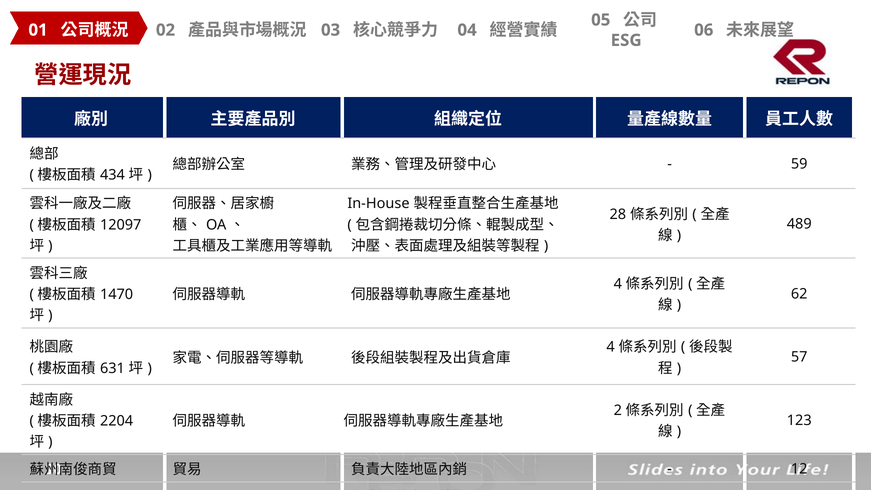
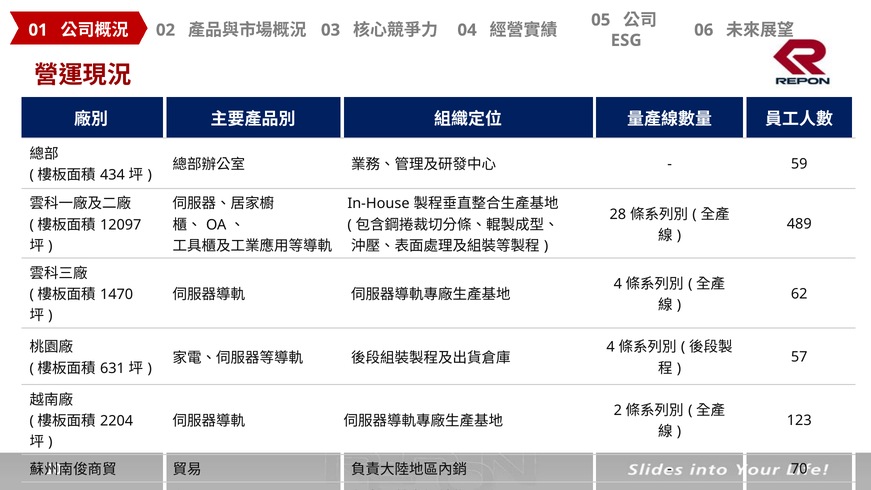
12: 12 -> 70 (799, 469)
